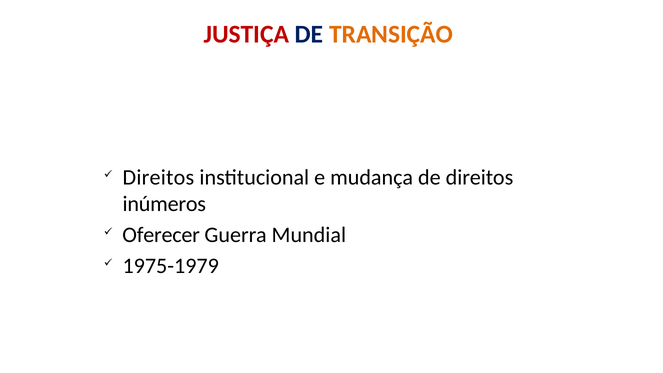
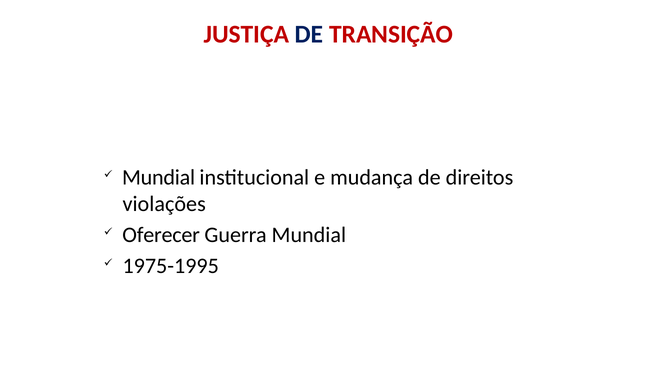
TRANSIÇÃO colour: orange -> red (391, 35)
Direitos: Direitos -> Mundial (159, 178)
inúmeros: inúmeros -> violações (164, 204)
1975-1979: 1975-1979 -> 1975-1995 (171, 266)
